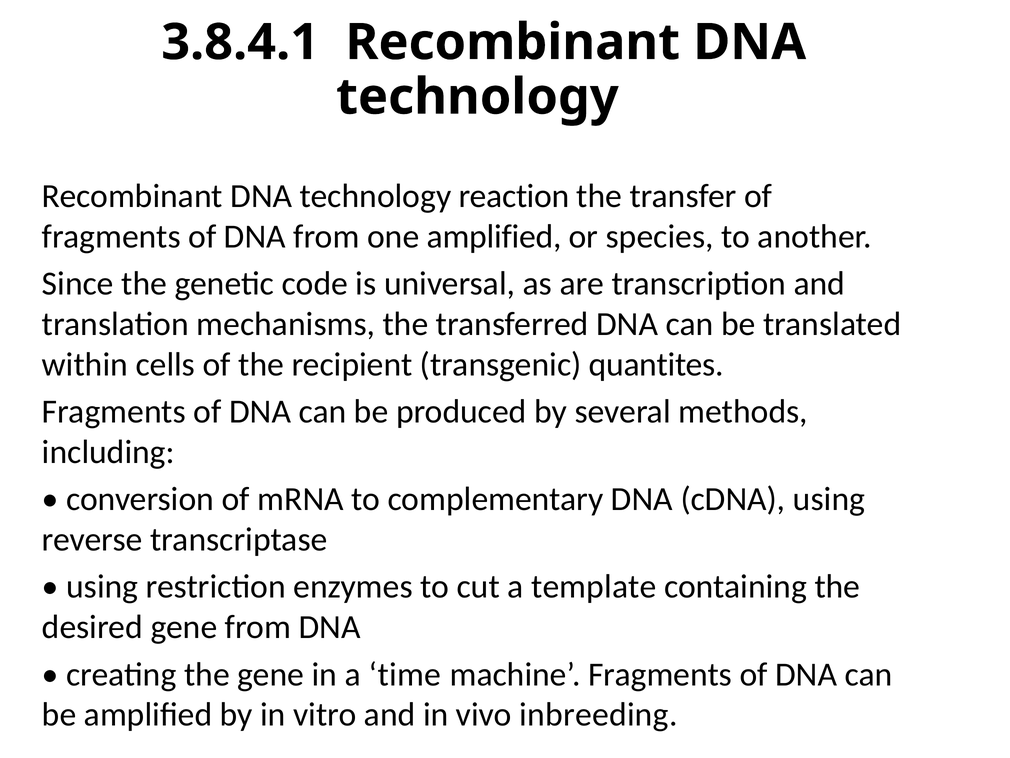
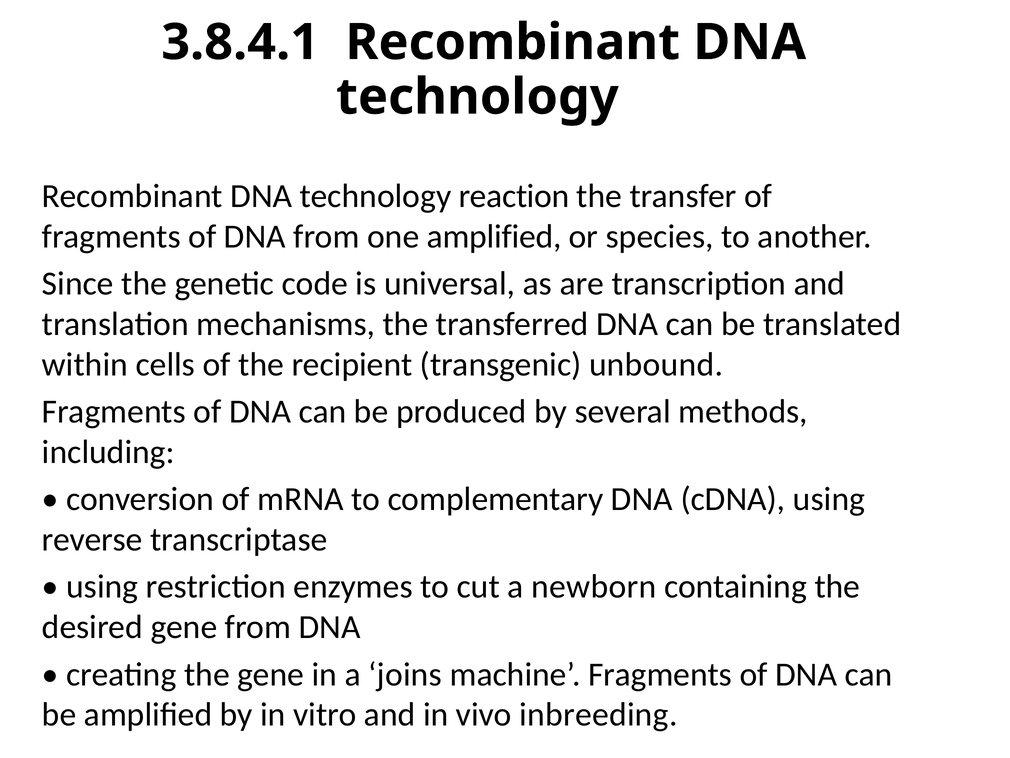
quantites: quantites -> unbound (656, 364)
template: template -> newborn (594, 586)
time: time -> joins (405, 674)
